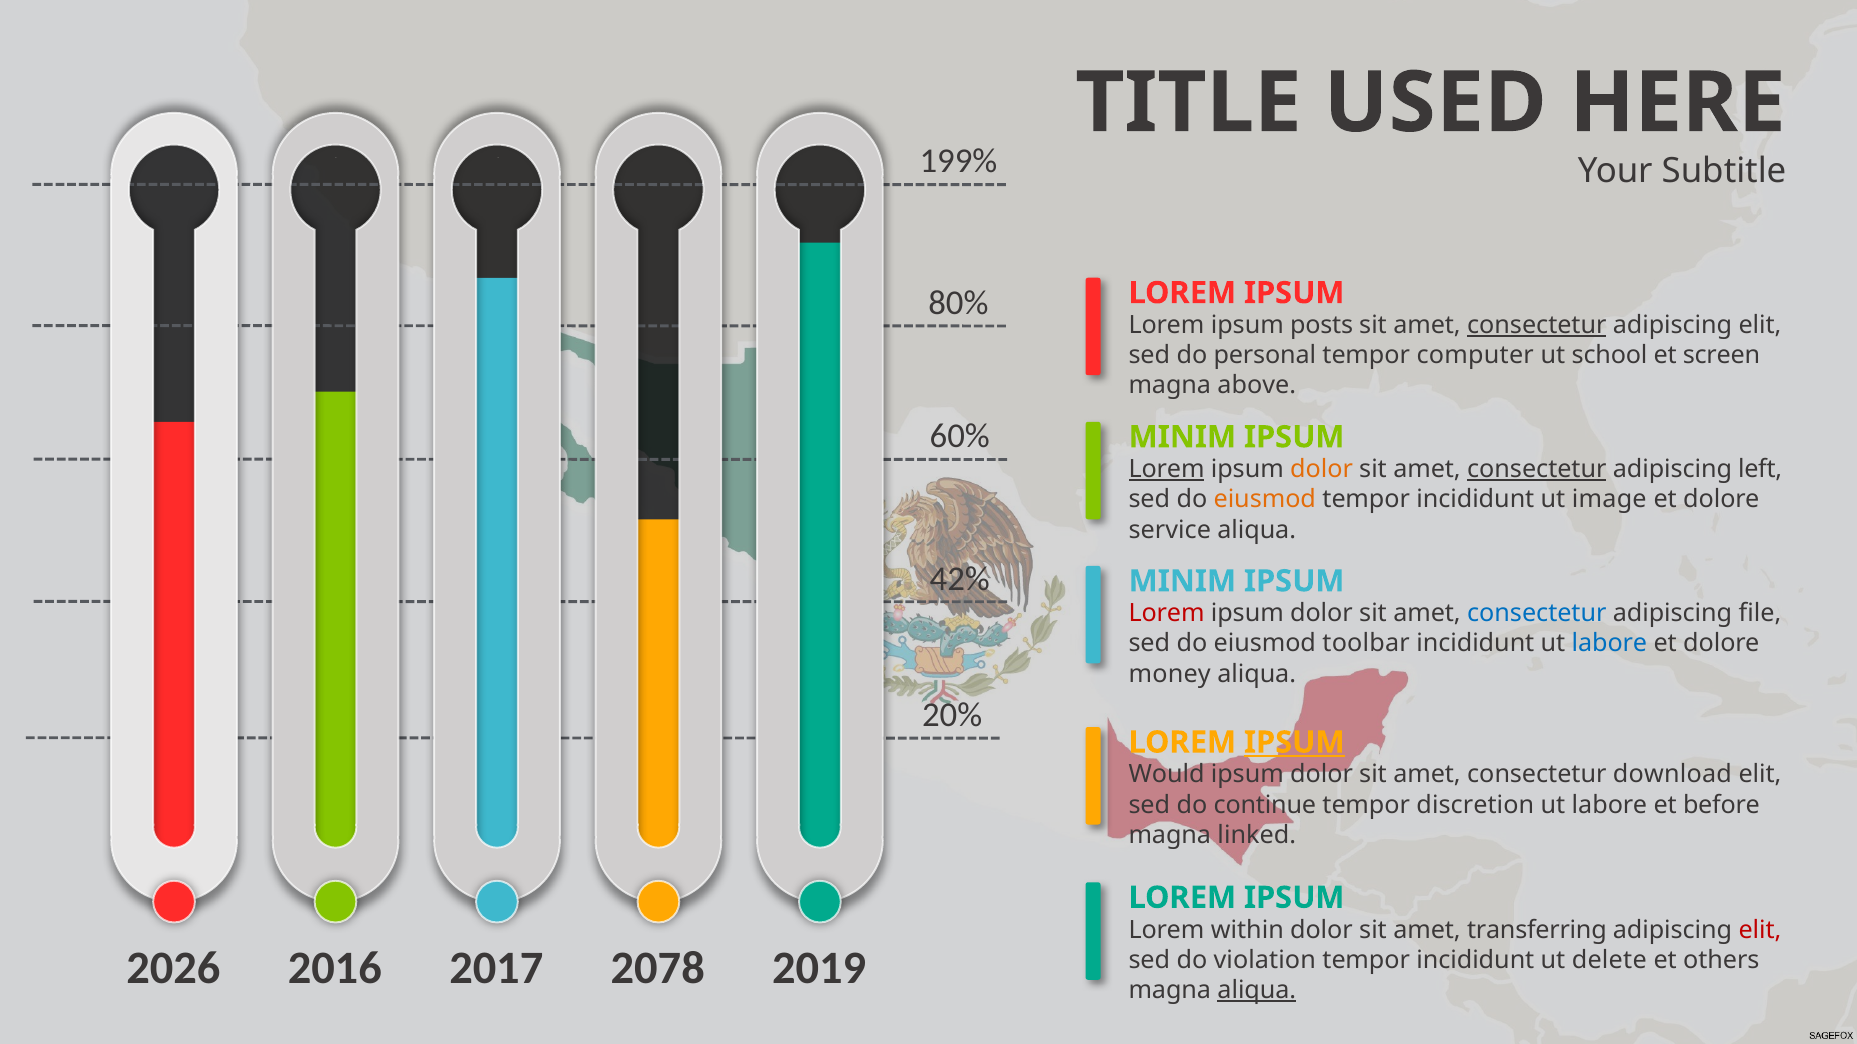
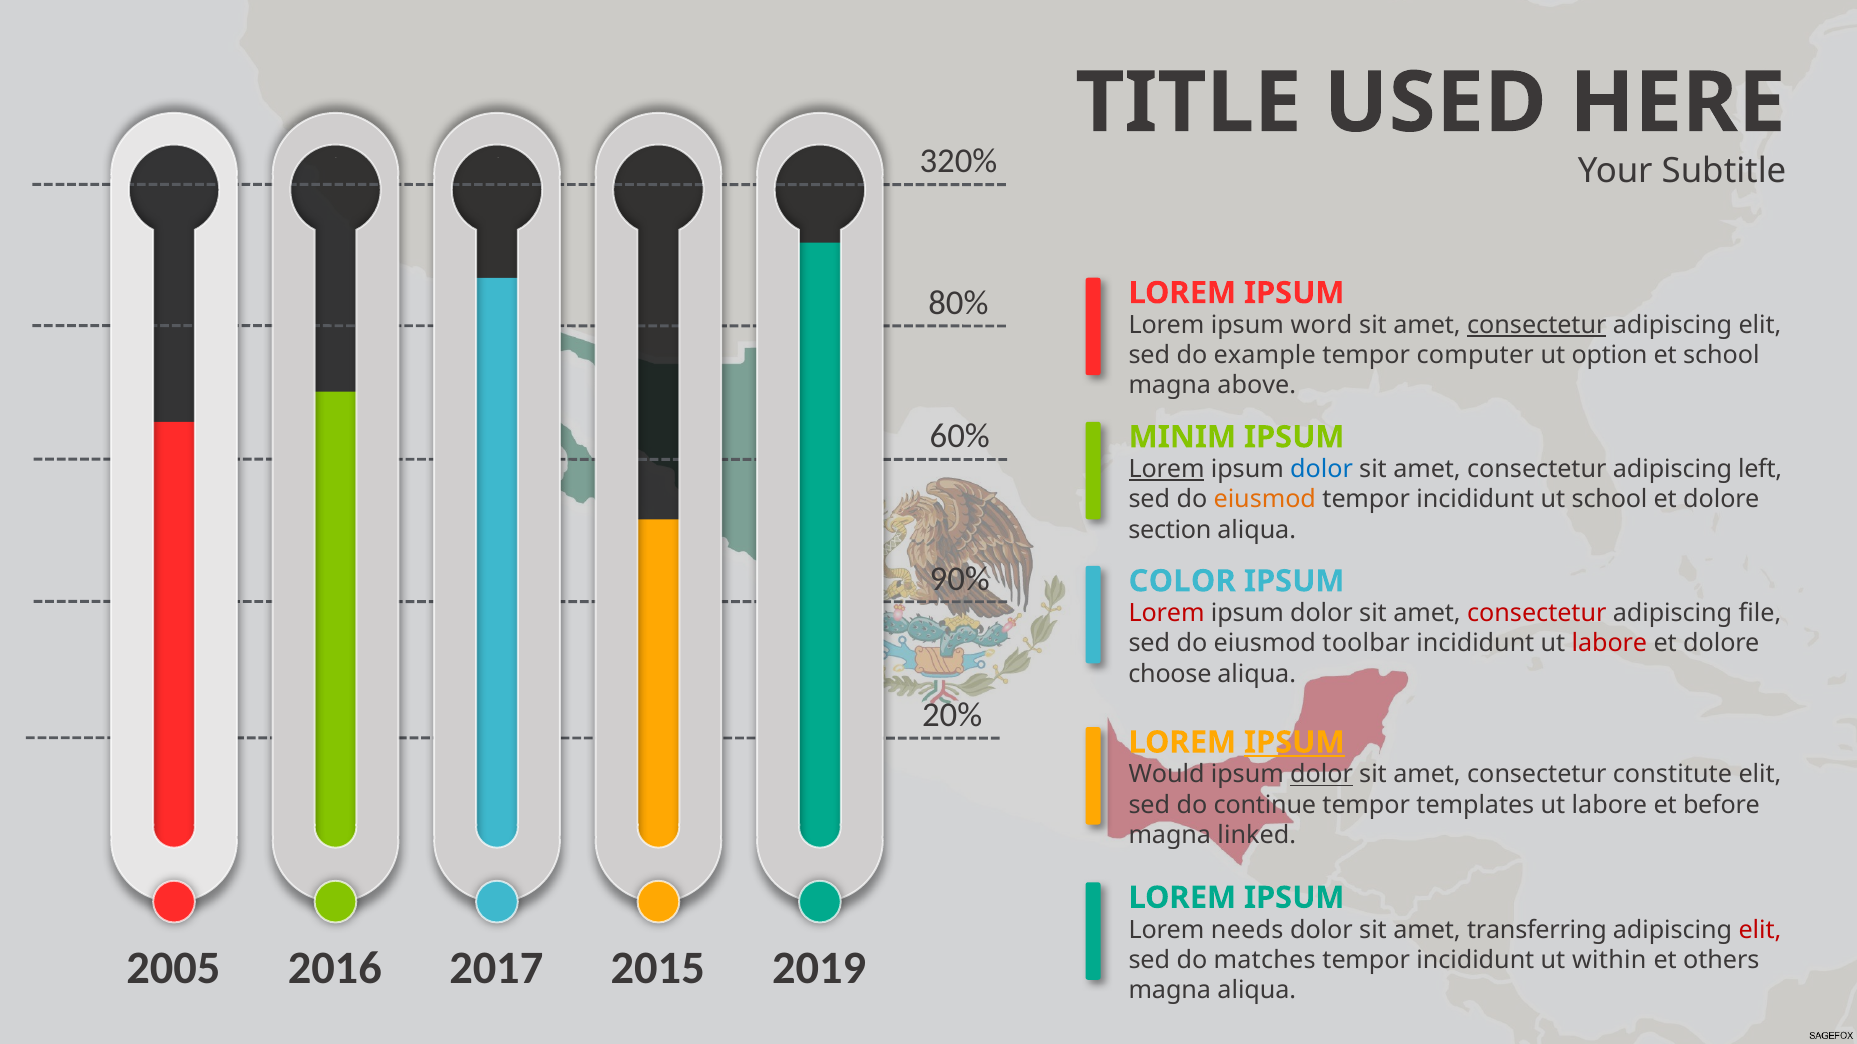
199%: 199% -> 320% (958, 162)
posts: posts -> word (1321, 325)
personal: personal -> example (1265, 356)
school: school -> option (1610, 356)
et screen: screen -> school (1721, 356)
dolor colour: orange -> blue (1322, 470)
consectetur underline: present -> none (1537, 470)
ut image: image -> school (1610, 500)
service: service -> section (1170, 530)
42%: 42% -> 90% (960, 579)
MINIM: MINIM -> COLOR (1182, 581)
consectetur colour: blue -> red (1537, 614)
labore colour: blue -> red (1609, 644)
money: money -> choose (1170, 674)
dolor underline: none -> present (1322, 775)
download: download -> constitute (1672, 775)
discretion: discretion -> templates (1475, 805)
within: within -> needs (1247, 930)
2026: 2026 -> 2005 (173, 969)
2078: 2078 -> 2015 (658, 969)
violation: violation -> matches (1265, 961)
delete: delete -> within (1609, 961)
aliqua underline: present -> none (1257, 991)
